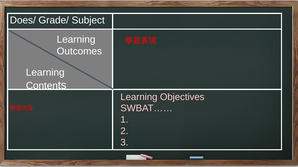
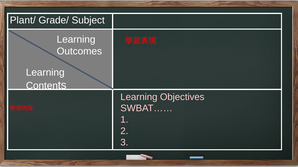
Does/: Does/ -> Plant/ (23, 20)
